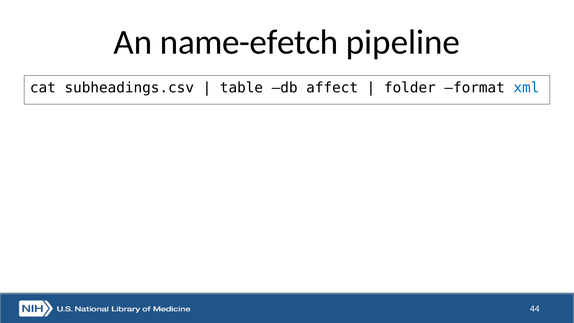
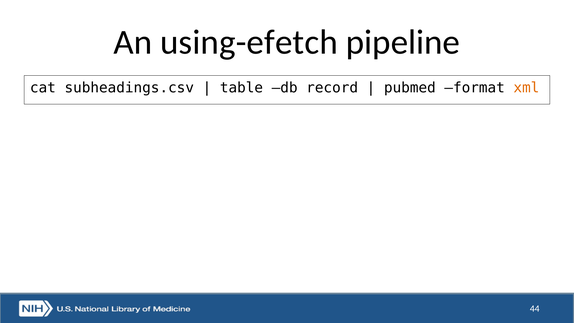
name-efetch: name-efetch -> using-efetch (249, 42)
affect: affect -> record (332, 88)
folder: folder -> pubmed (410, 88)
xml colour: blue -> orange (526, 88)
